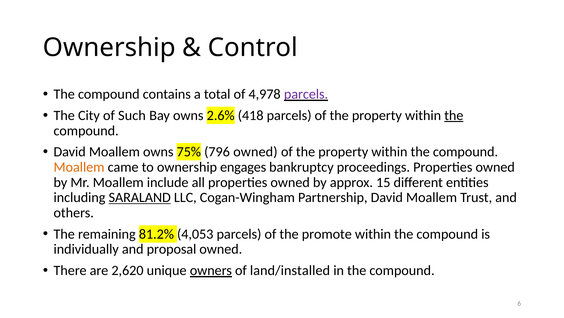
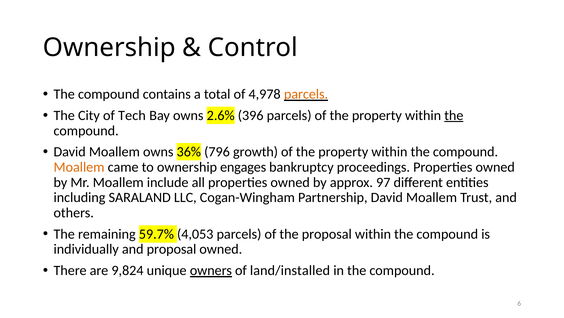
parcels colour: purple -> orange (306, 94)
Such: Such -> Tech (132, 115)
418: 418 -> 396 (251, 115)
75%: 75% -> 36% (189, 152)
796 owned: owned -> growth (256, 152)
15: 15 -> 97 (383, 182)
SARALAND underline: present -> none (140, 197)
81.2%: 81.2% -> 59.7% (156, 234)
the promote: promote -> proposal (327, 234)
2,620: 2,620 -> 9,824 (127, 270)
